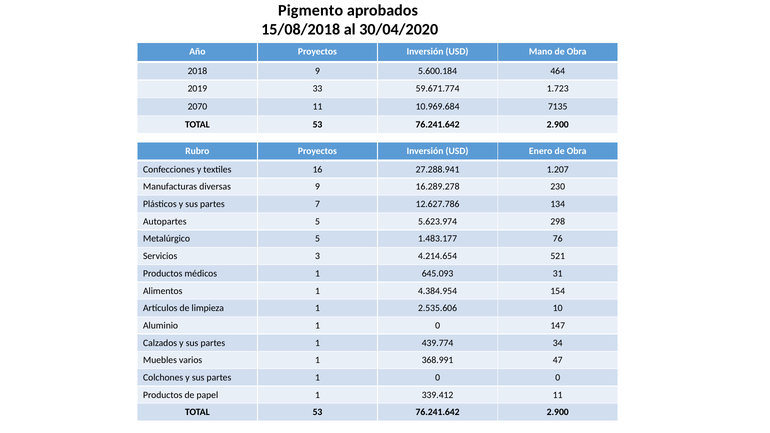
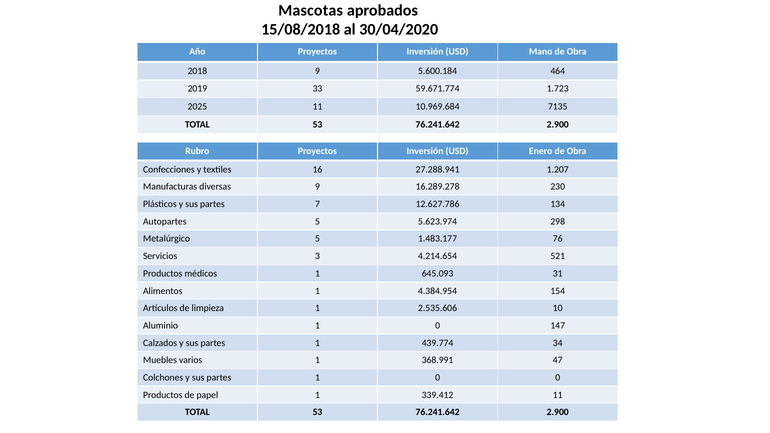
Pigmento: Pigmento -> Mascotas (311, 10)
2070: 2070 -> 2025 (197, 107)
